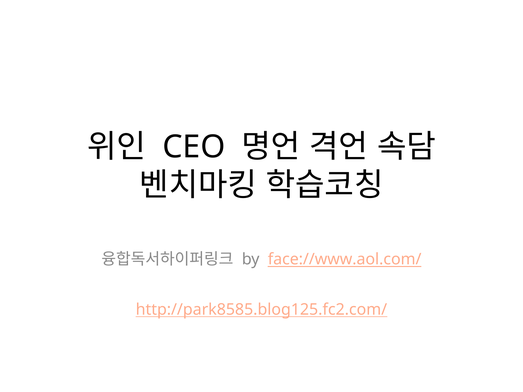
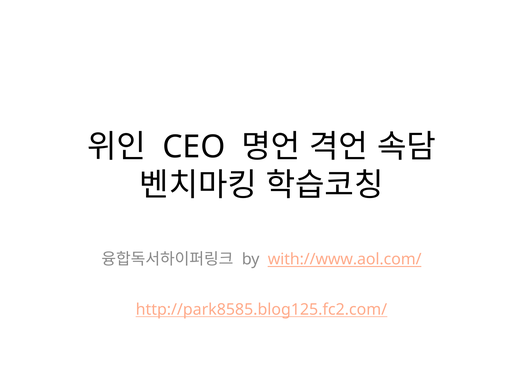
face://www.aol.com/: face://www.aol.com/ -> with://www.aol.com/ (345, 259)
